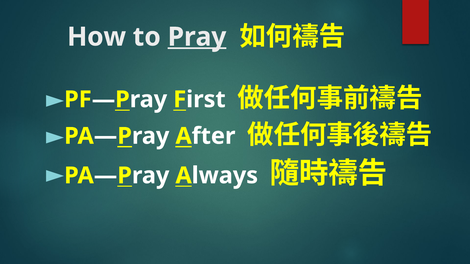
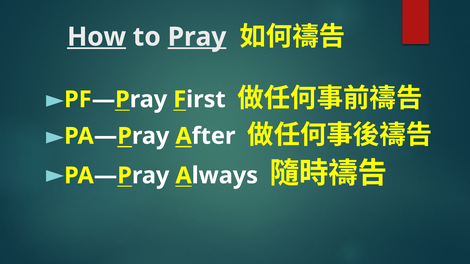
How underline: none -> present (97, 37)
